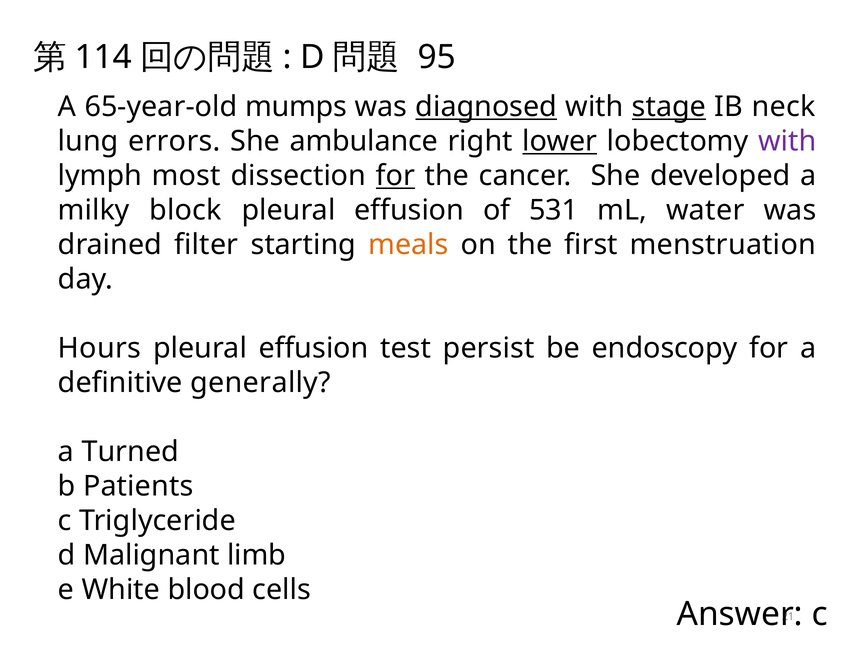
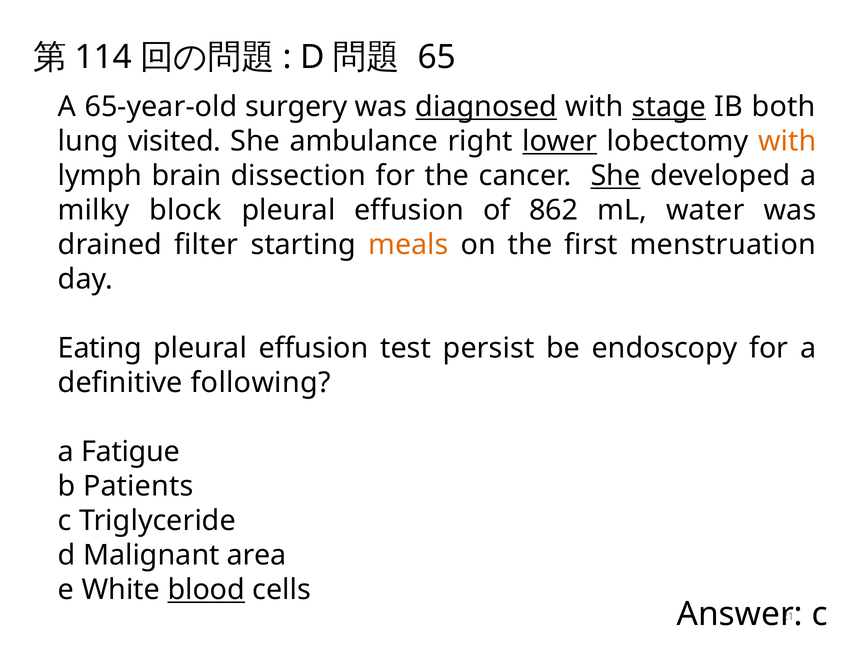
95: 95 -> 65 (437, 57)
mumps: mumps -> surgery (296, 107)
neck: neck -> both (784, 107)
errors: errors -> visited (175, 141)
with colour: purple -> orange (787, 141)
most: most -> brain (187, 176)
for underline: present -> none (395, 176)
She underline: none -> present (616, 176)
531: 531 -> 862 (554, 210)
Hours: Hours -> Eating (100, 348)
generally: generally -> following (261, 383)
Turned: Turned -> Fatigue (131, 452)
limb: limb -> area (257, 555)
blood underline: none -> present (206, 589)
